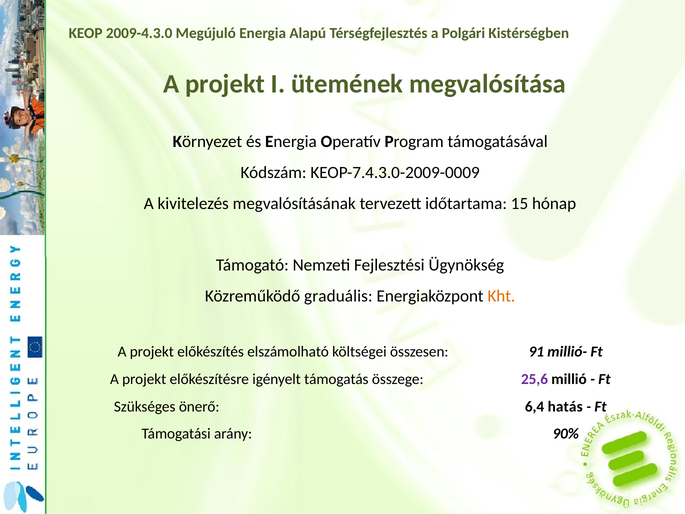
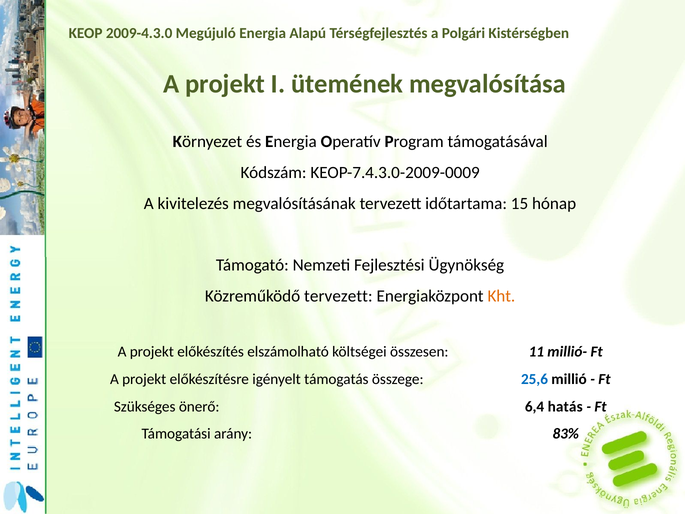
Közreműködő graduális: graduális -> tervezett (338, 296)
91: 91 -> 11 (536, 352)
25,6 colour: purple -> blue (534, 379)
90%: 90% -> 83% (566, 434)
